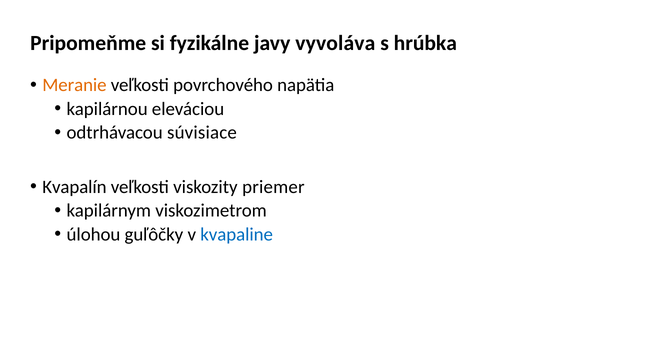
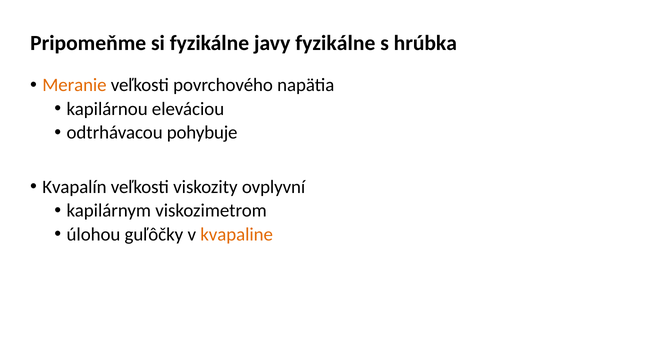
javy vyvoláva: vyvoláva -> fyzikálne (335, 43)
súvisiace: súvisiace -> pohybuje (202, 133)
priemer: priemer -> ovplyvní (274, 187)
kvapaline colour: blue -> orange (237, 234)
